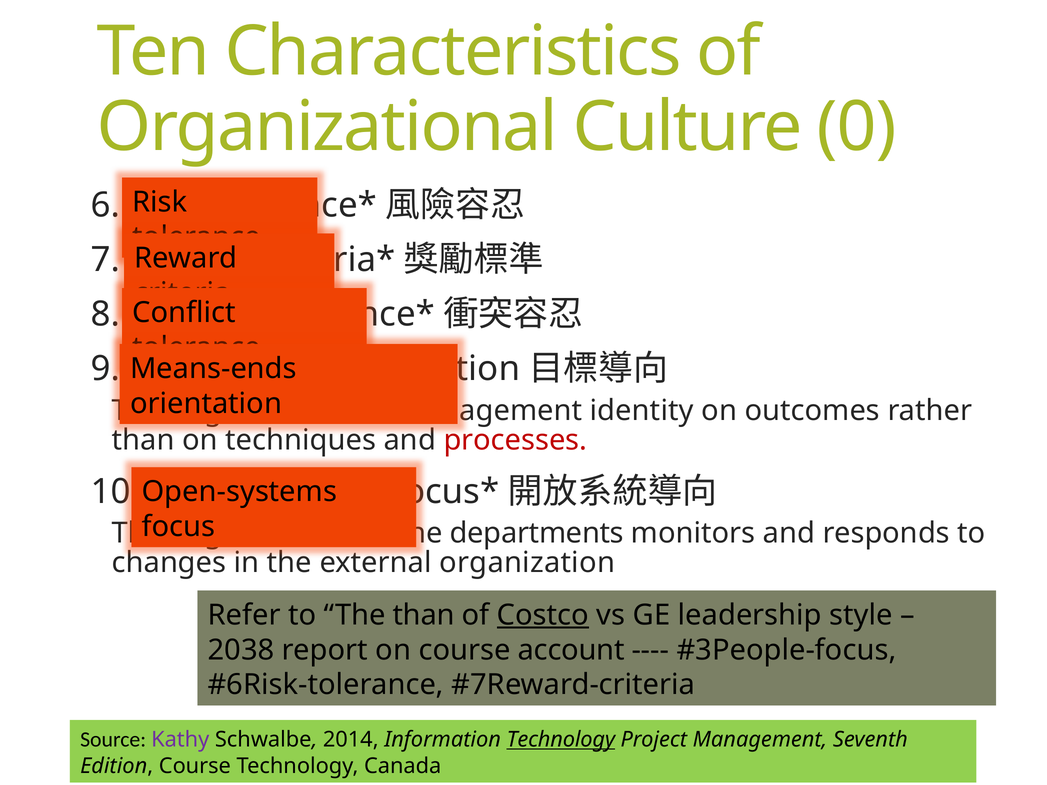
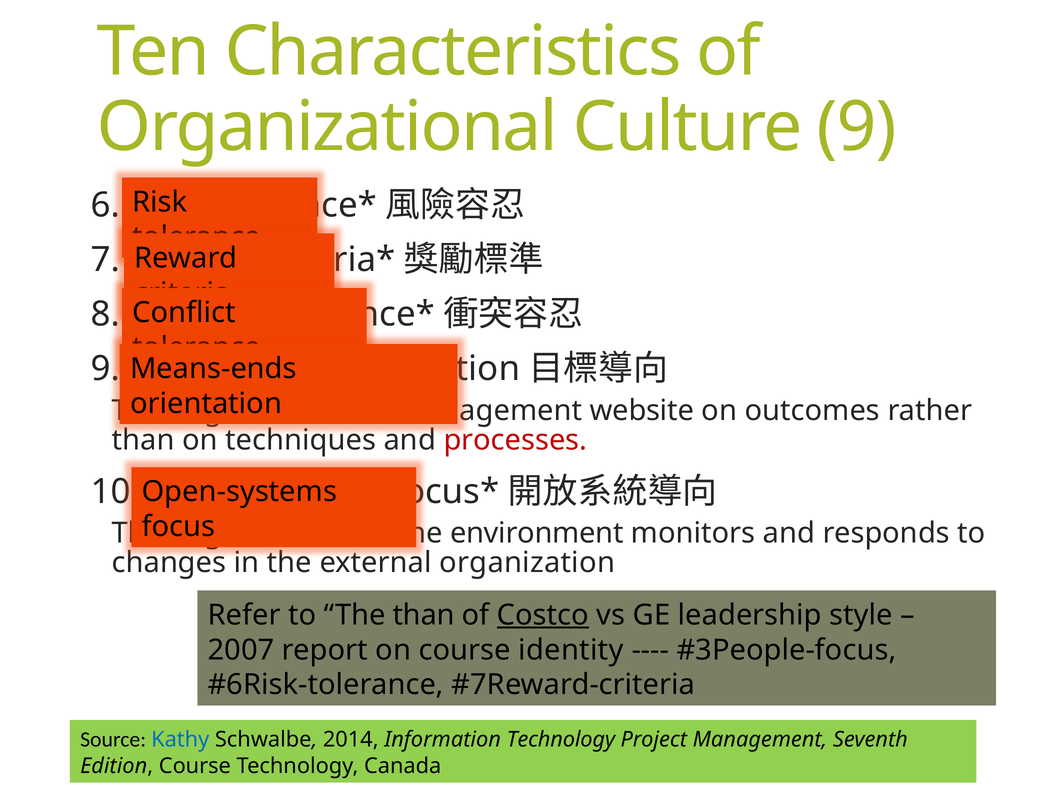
Culture 0: 0 -> 9 (857, 127)
identity: identity -> website (642, 411)
departments: departments -> environment (537, 533)
2038: 2038 -> 2007 (241, 650)
account: account -> identity (571, 650)
Kathy colour: purple -> blue (180, 740)
Technology underline: present -> none (561, 740)
